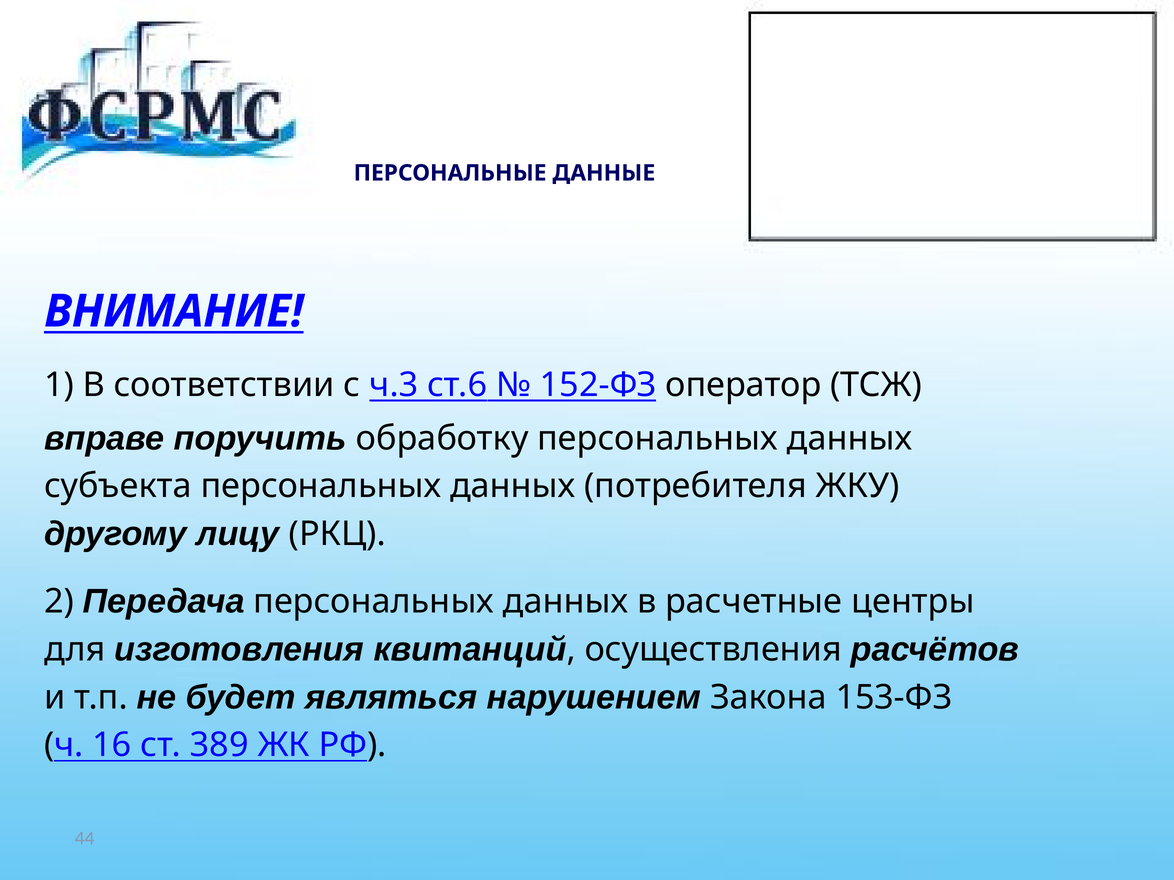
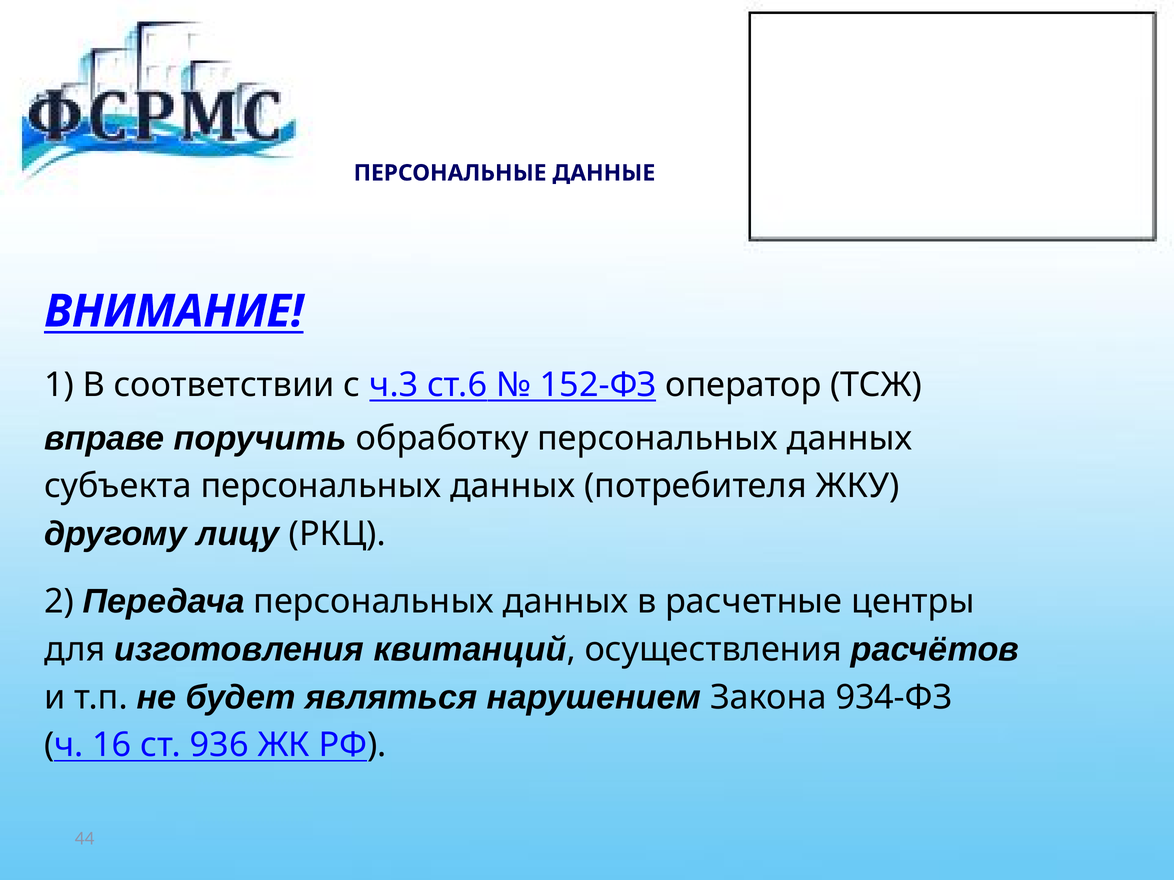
153-ФЗ: 153-ФЗ -> 934-ФЗ (894, 698)
389: 389 -> 936 (219, 746)
